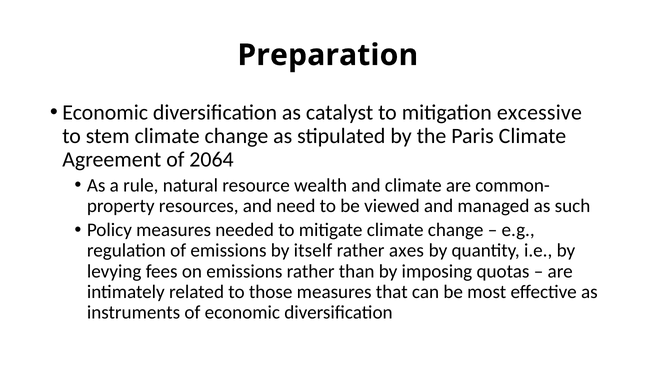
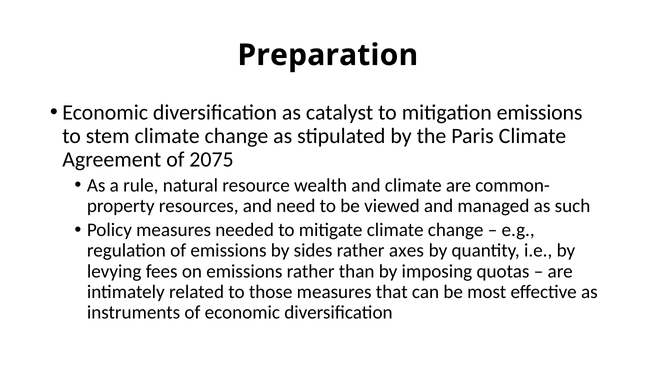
mitigation excessive: excessive -> emissions (540, 112)
2064: 2064 -> 2075 (212, 160)
itself: itself -> sides (313, 251)
